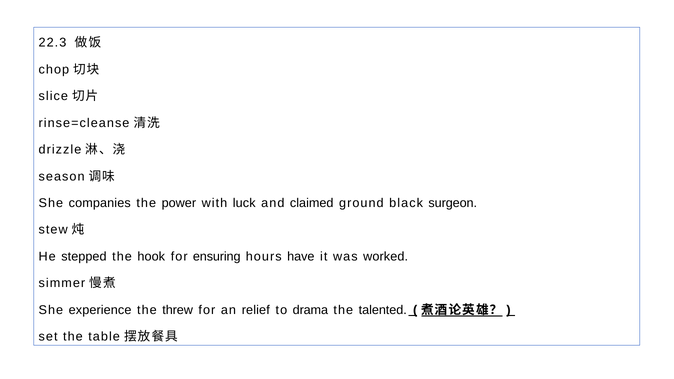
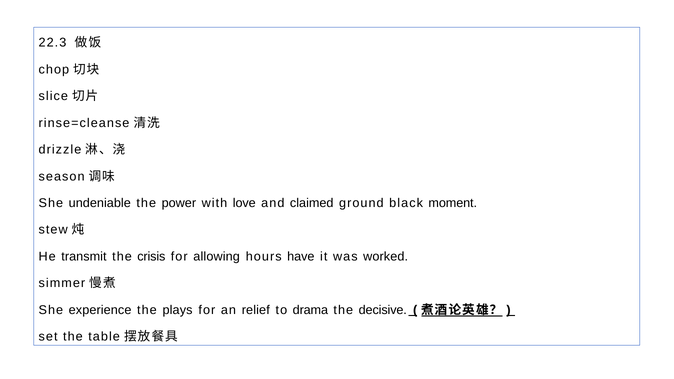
companies: companies -> undeniable (100, 203)
luck: luck -> love (244, 203)
surgeon: surgeon -> moment (453, 203)
stepped: stepped -> transmit (84, 257)
hook: hook -> crisis (151, 257)
ensuring: ensuring -> allowing (217, 257)
threw: threw -> plays (178, 310)
talented: talented -> decisive (383, 310)
